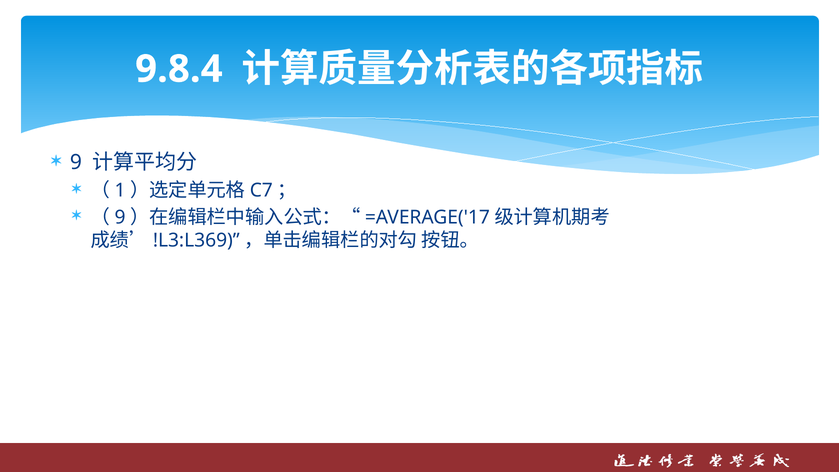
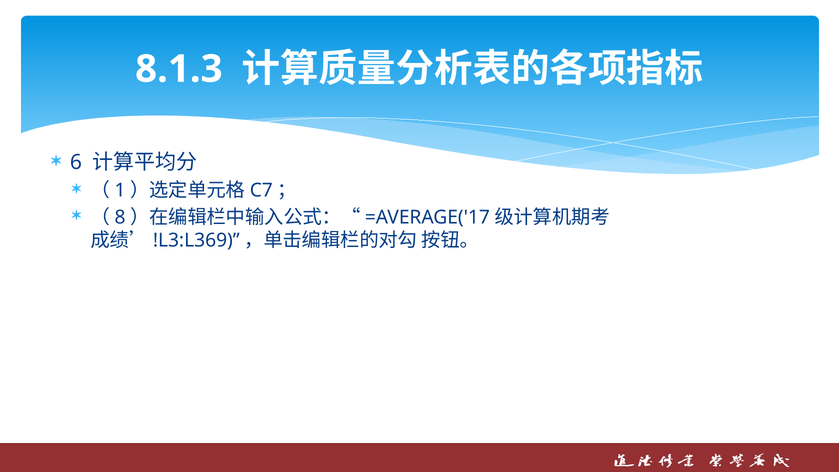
9.8.4: 9.8.4 -> 8.1.3 (179, 69)
9: 9 -> 6 (76, 162)
9: 9 -> 8 (120, 217)
